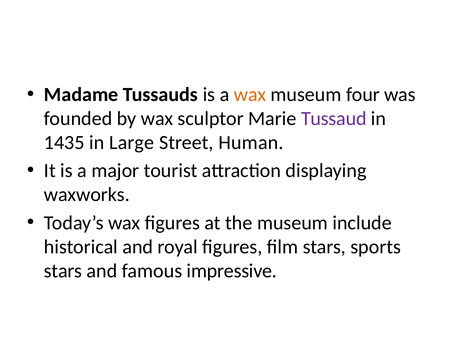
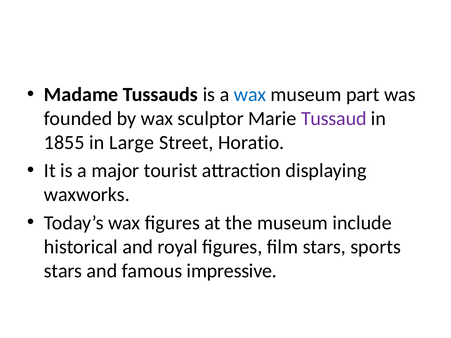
wax colour: orange -> blue (250, 95)
four: four -> part (363, 95)
1435: 1435 -> 1855 (64, 143)
Human: Human -> Horatio (251, 143)
